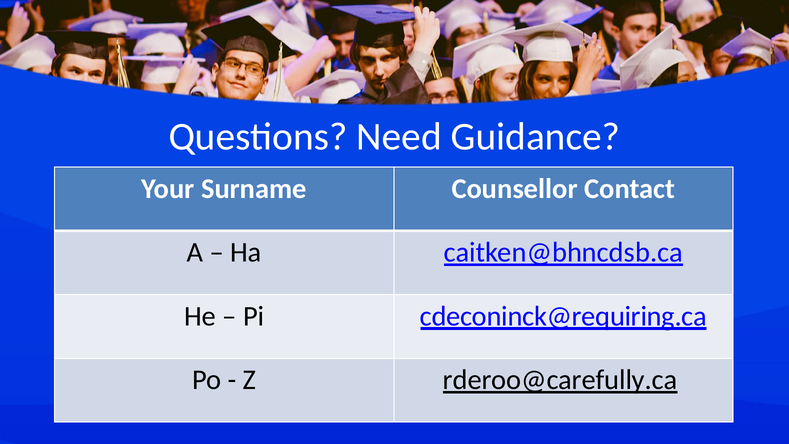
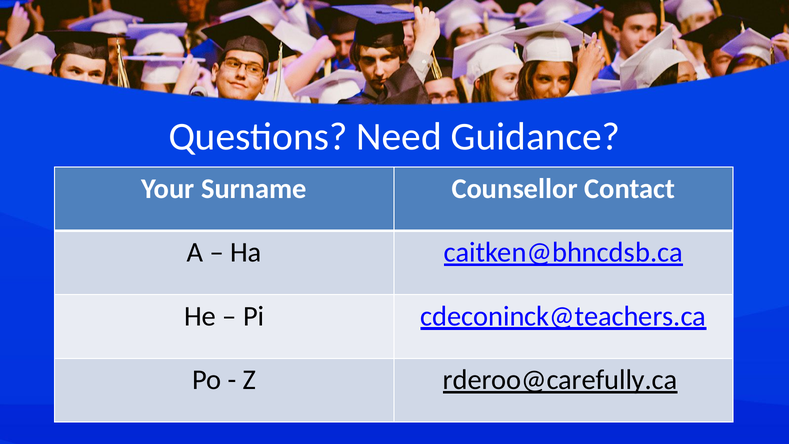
cdeconinck@requiring.ca: cdeconinck@requiring.ca -> cdeconinck@teachers.ca (563, 316)
